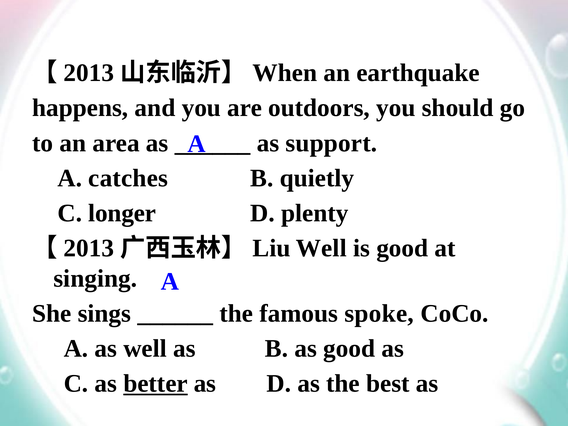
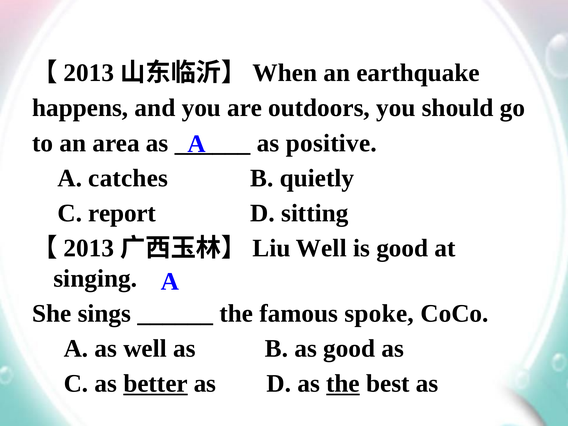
support: support -> positive (331, 143)
longer: longer -> report (122, 213)
plenty: plenty -> sitting (315, 213)
the underline: none -> present (343, 384)
